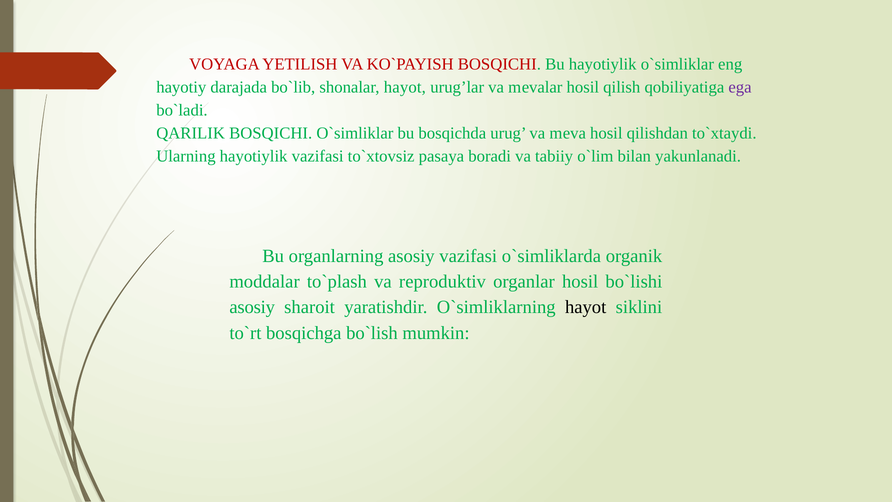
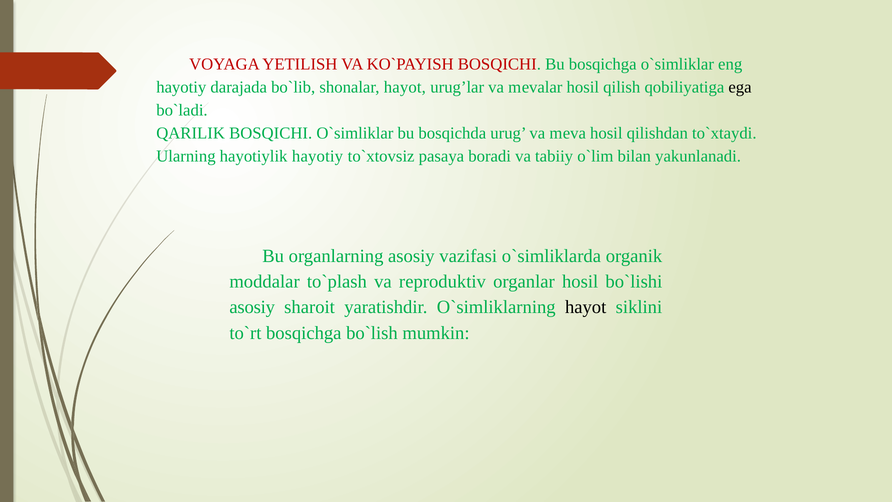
Bu hayotiylik: hayotiylik -> bosqichga (603, 64)
ega colour: purple -> black (740, 87)
hayotiylik vazifasi: vazifasi -> hayotiy (318, 156)
